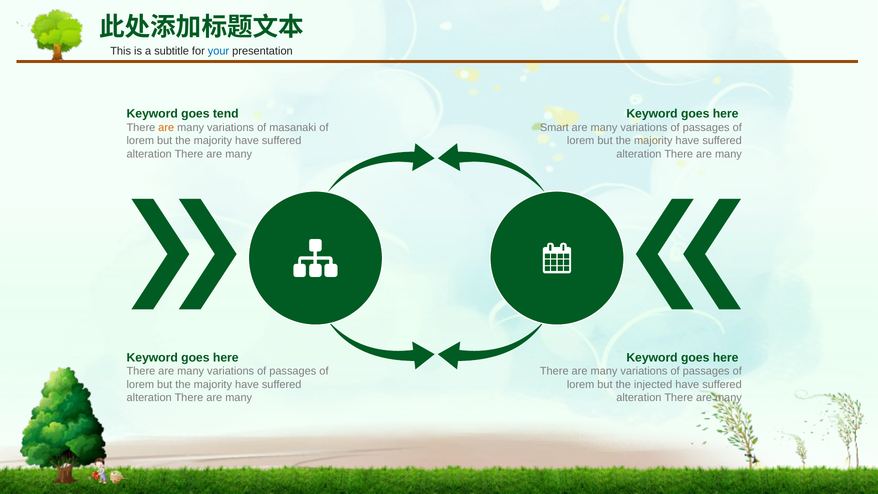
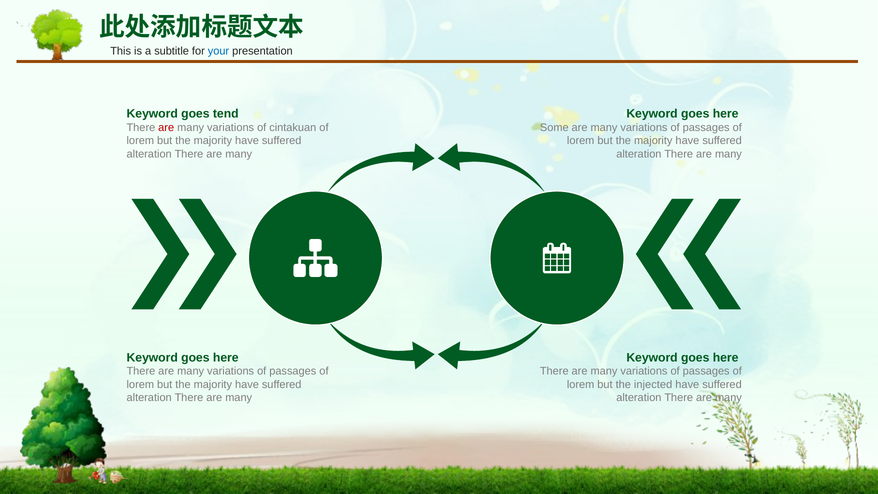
are colour: orange -> red (166, 128)
masanaki: masanaki -> cintakuan (293, 128)
Smart: Smart -> Some (554, 128)
